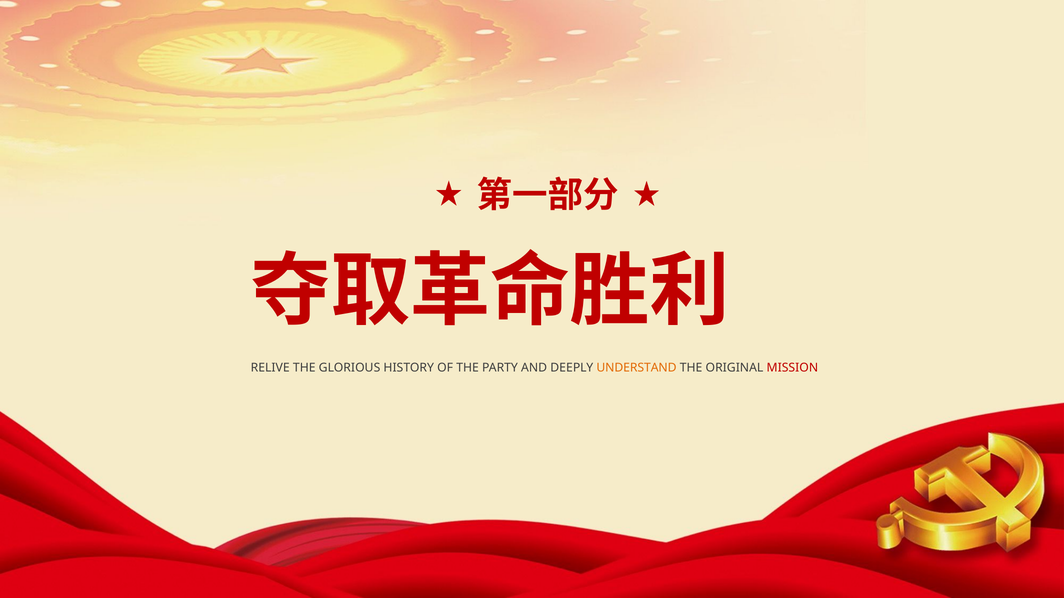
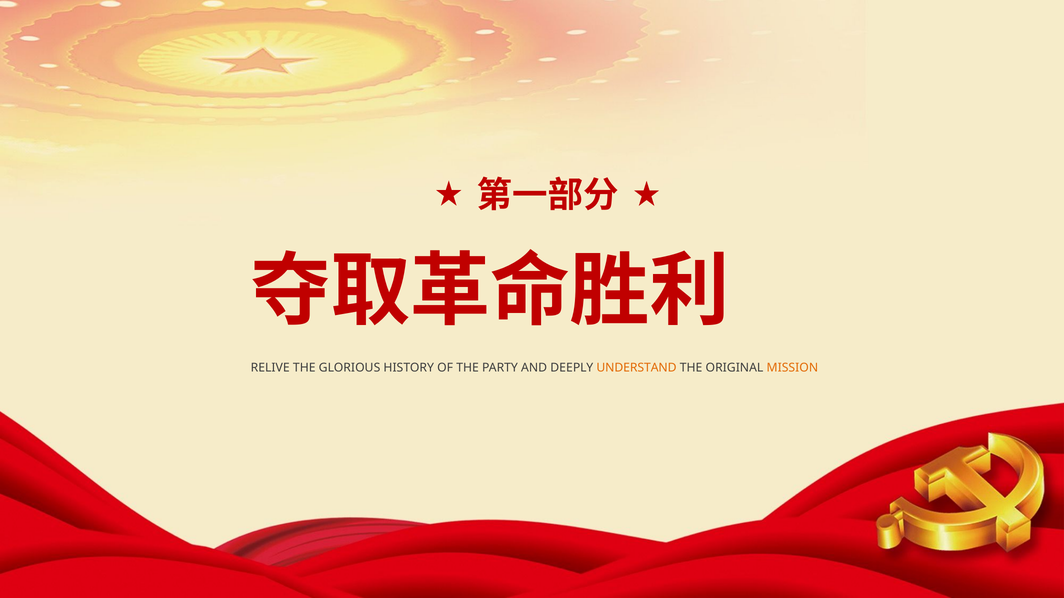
MISSION colour: red -> orange (792, 368)
